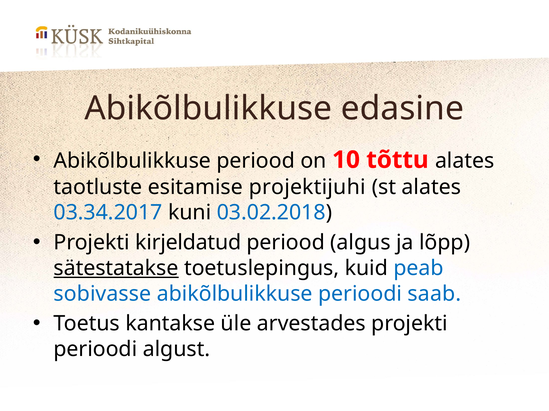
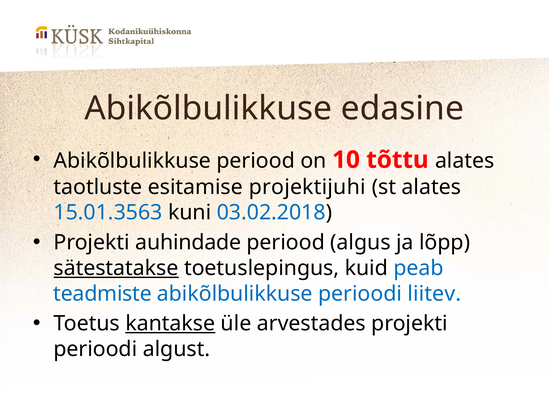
03.34.2017: 03.34.2017 -> 15.01.3563 (108, 213)
kirjeldatud: kirjeldatud -> auhindade (188, 243)
sobivasse: sobivasse -> teadmiste (103, 294)
saab: saab -> liitev (434, 294)
kantakse underline: none -> present (170, 324)
